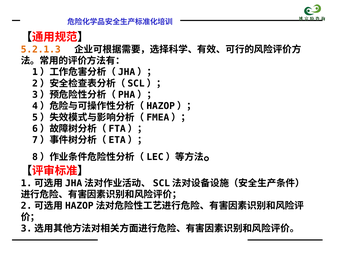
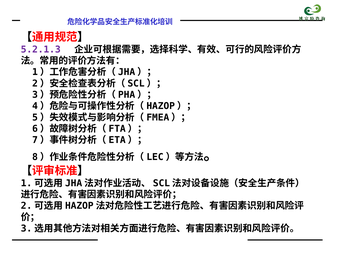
5.2.1.3 colour: orange -> purple (41, 49)
